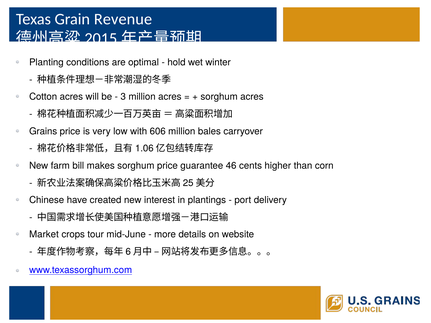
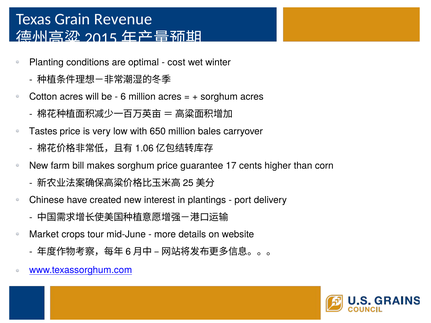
hold: hold -> cost (176, 62)
3: 3 -> 6 (123, 97)
Grains: Grains -> Tastes (43, 131)
606: 606 -> 650 (158, 131)
46: 46 -> 17 (231, 166)
